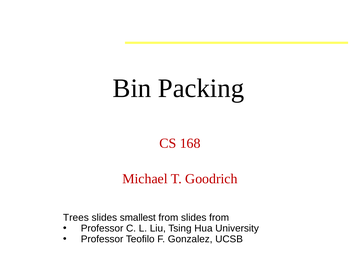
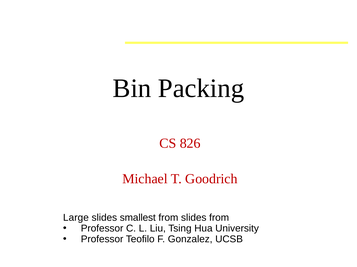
168: 168 -> 826 (190, 144)
Trees: Trees -> Large (76, 218)
